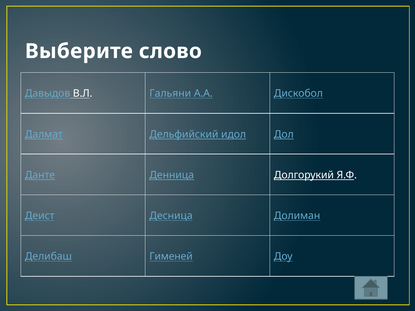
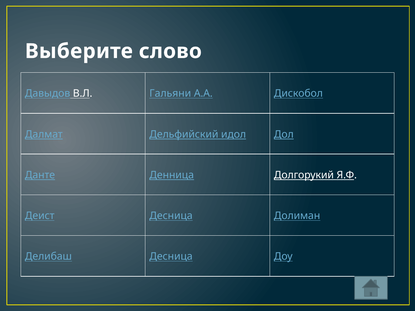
Делибаш Гименей: Гименей -> Десница (171, 257)
